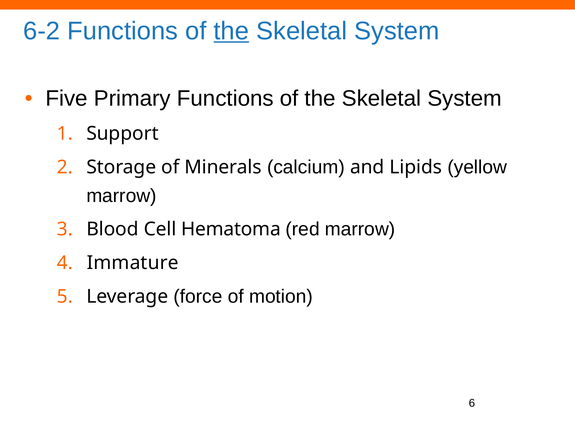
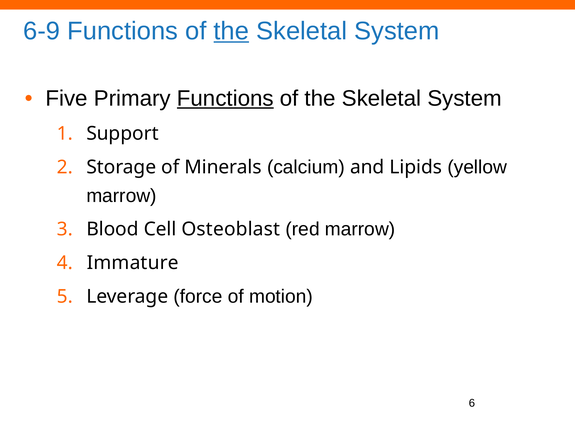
6-2: 6-2 -> 6-9 (42, 31)
Functions underline: none -> present (225, 98)
Hematoma: Hematoma -> Osteoblast (231, 229)
